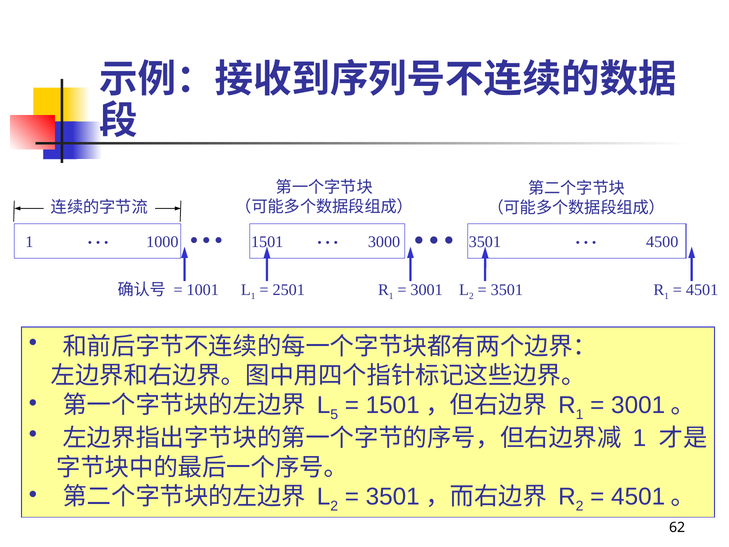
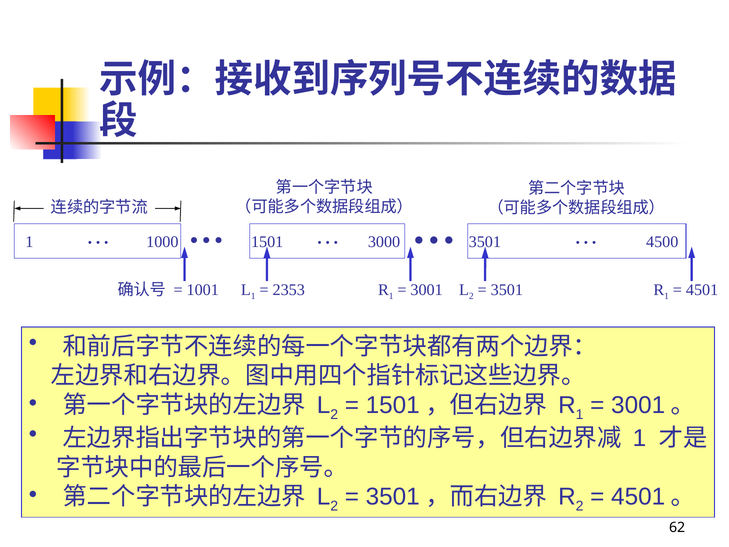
2501: 2501 -> 2353 (289, 290)
5: 5 -> 2 (334, 414)
